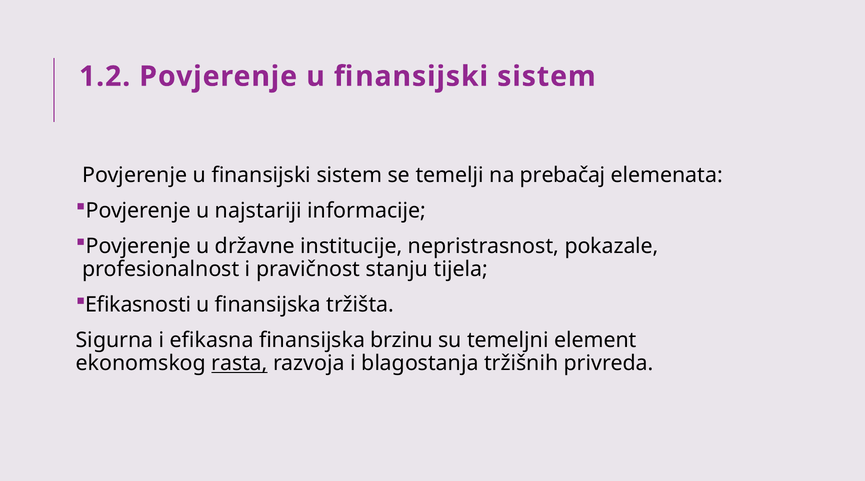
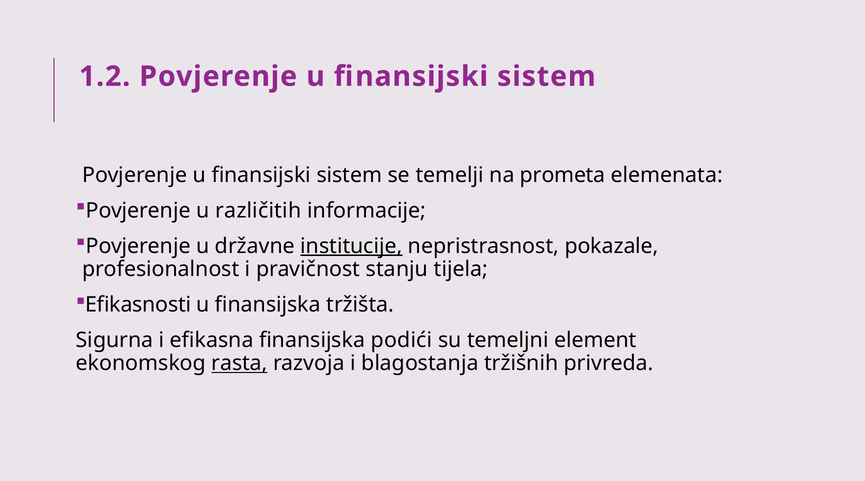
prebačaj: prebačaj -> prometa (563, 175)
najstariji: najstariji -> različitih (258, 210)
institucije underline: none -> present (351, 246)
brzinu: brzinu -> podići (402, 340)
